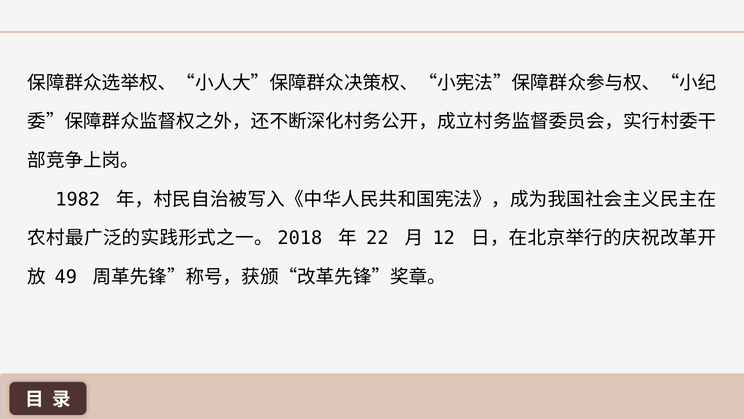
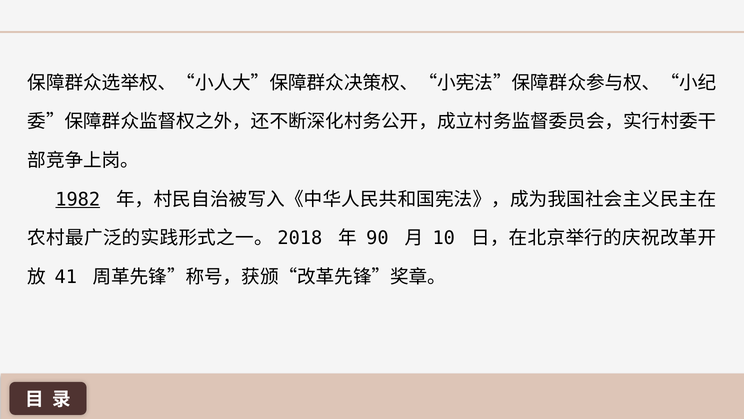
1982 underline: none -> present (78, 199)
22: 22 -> 90 (377, 238)
12: 12 -> 10 (444, 238)
49: 49 -> 41 (66, 277)
